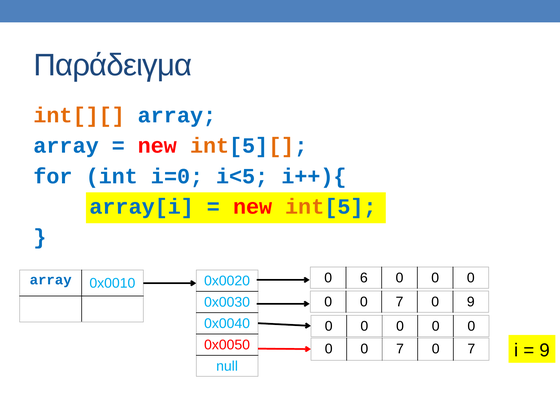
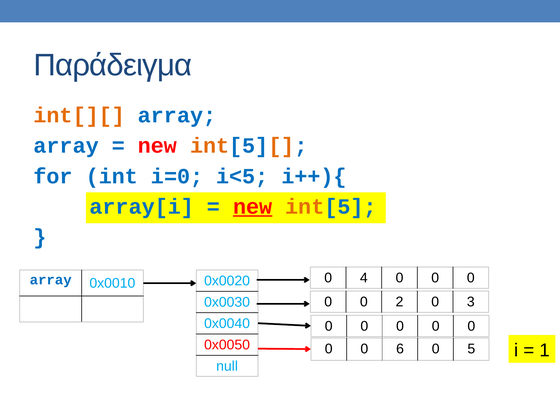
new underline: none -> present (253, 207)
6: 6 -> 4 (364, 278)
7: 7 -> 2 (400, 302)
0 9: 9 -> 3 (471, 302)
9: 9 -> 1 (545, 350)
7: 7 -> 6 (400, 349)
7: 7 -> 5 (471, 349)
